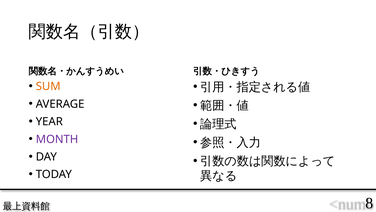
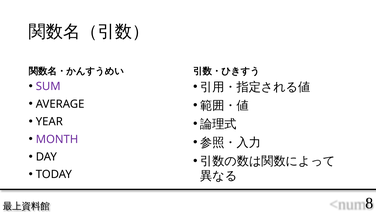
SUM colour: orange -> purple (48, 86)
